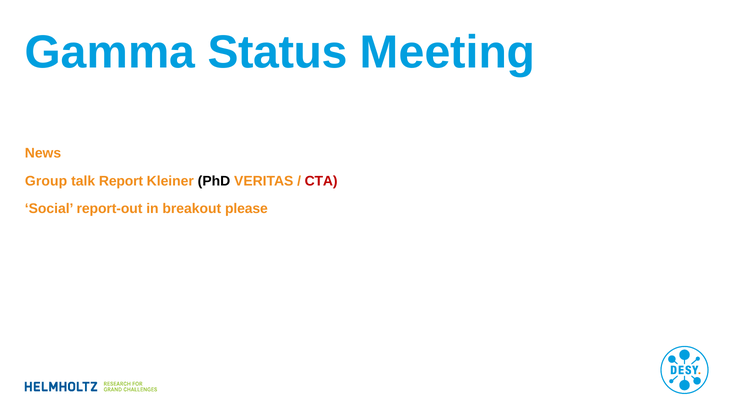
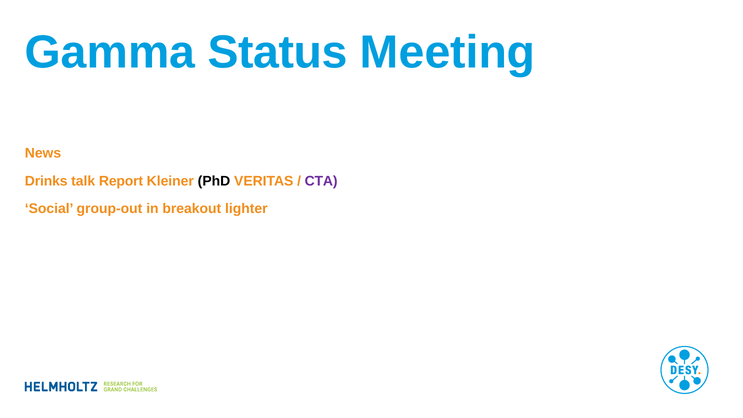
Group: Group -> Drinks (46, 181)
CTA colour: red -> purple (321, 181)
report-out: report-out -> group-out (109, 209)
please: please -> lighter (246, 209)
